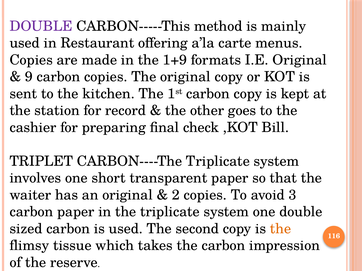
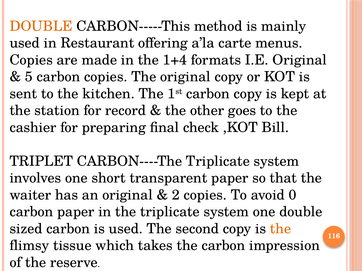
DOUBLE colour: purple -> orange (41, 26)
1+9: 1+9 -> 1+4 (175, 60)
9: 9 -> 5 (29, 77)
3: 3 -> 0 (293, 195)
